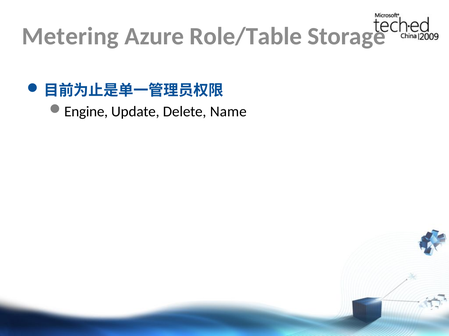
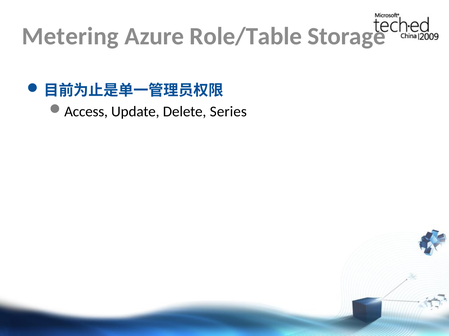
Engine: Engine -> Access (86, 112)
Name: Name -> Series (228, 112)
